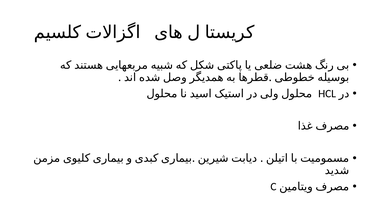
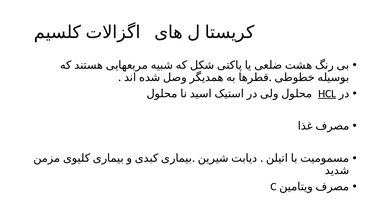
HCL underline: none -> present (327, 94)
